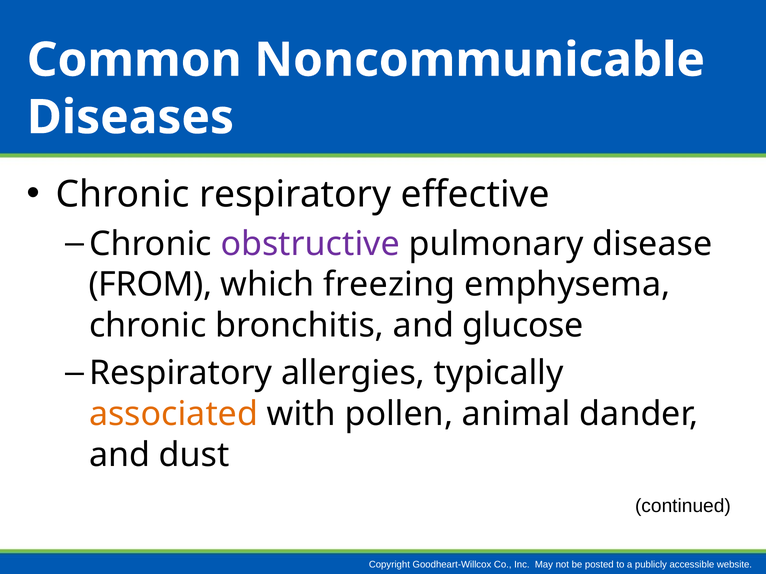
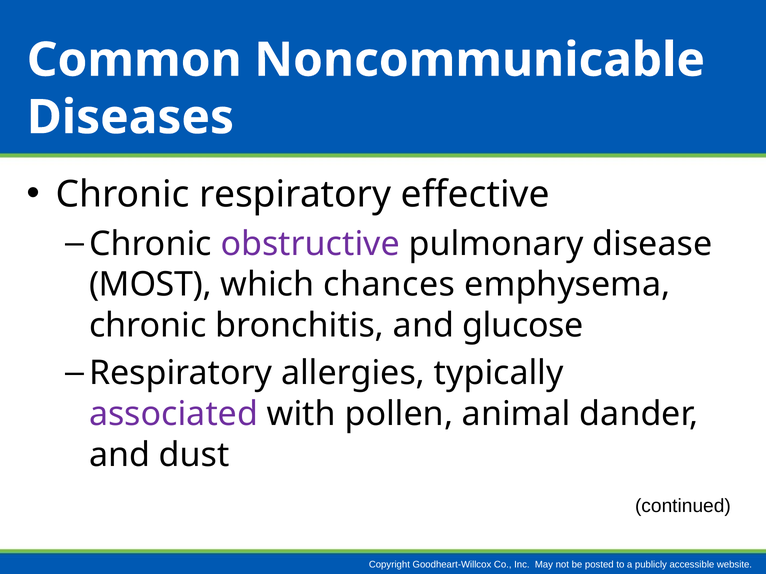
FROM: FROM -> MOST (150, 285)
freezing: freezing -> chances (389, 285)
associated colour: orange -> purple (174, 414)
